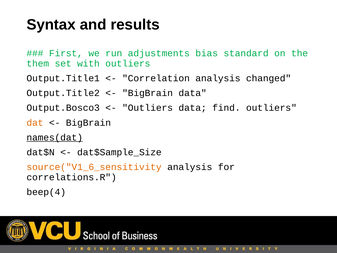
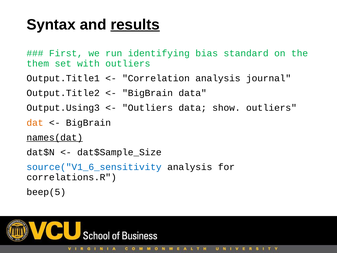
results underline: none -> present (135, 25)
adjustments: adjustments -> identifying (159, 53)
changed: changed -> journal (269, 78)
Output.Bosco3: Output.Bosco3 -> Output.Using3 (63, 108)
find: find -> show (226, 108)
source("V1_6_sensitivity colour: orange -> blue (94, 167)
beep(4: beep(4 -> beep(5 (46, 192)
